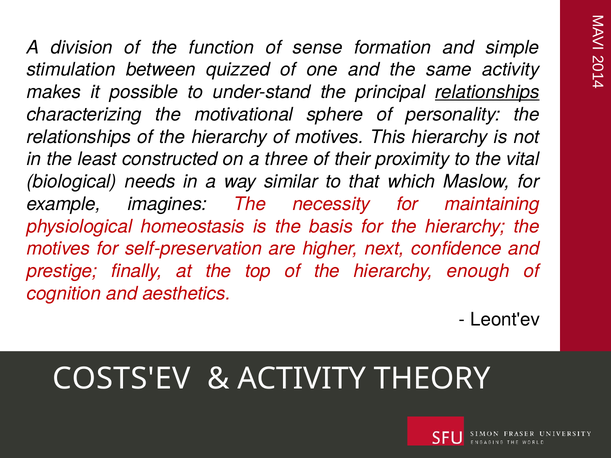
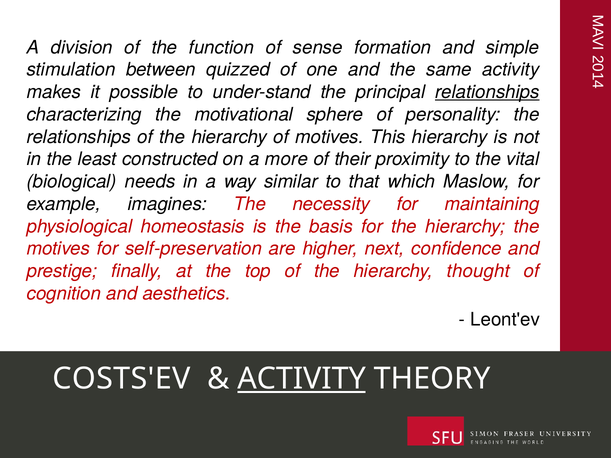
three: three -> more (286, 159)
enough: enough -> thought (478, 271)
ACTIVITY underline: none -> present (302, 379)
